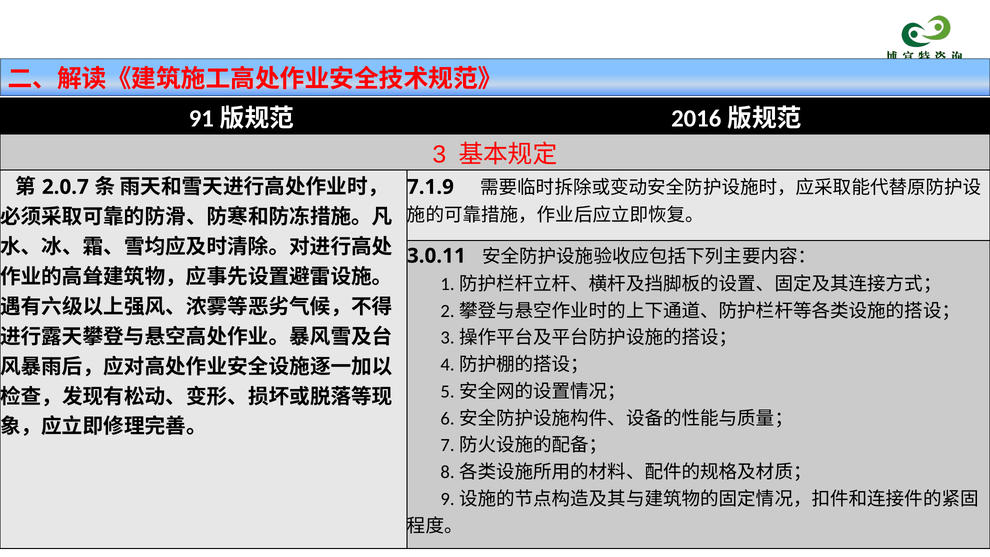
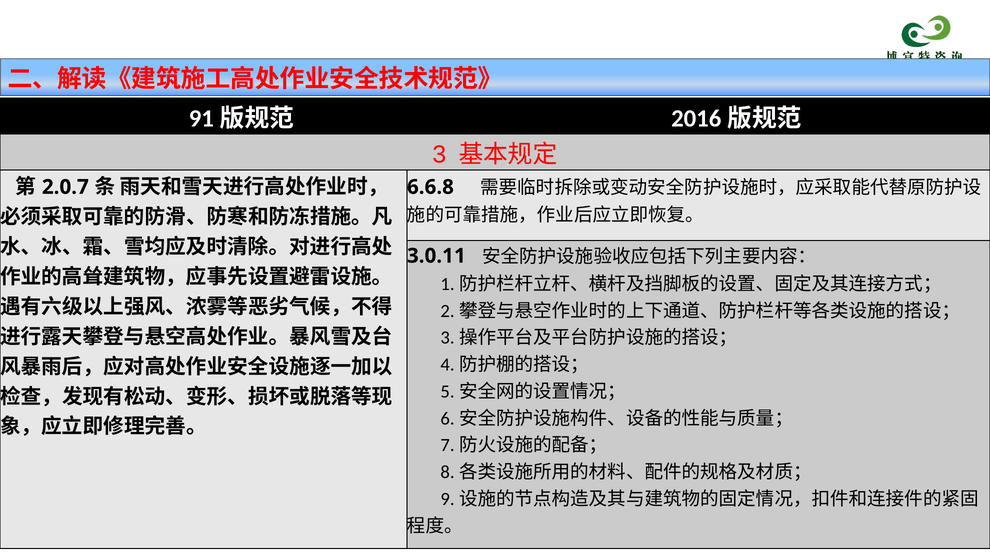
7.1.9: 7.1.9 -> 6.6.8 (430, 187)
